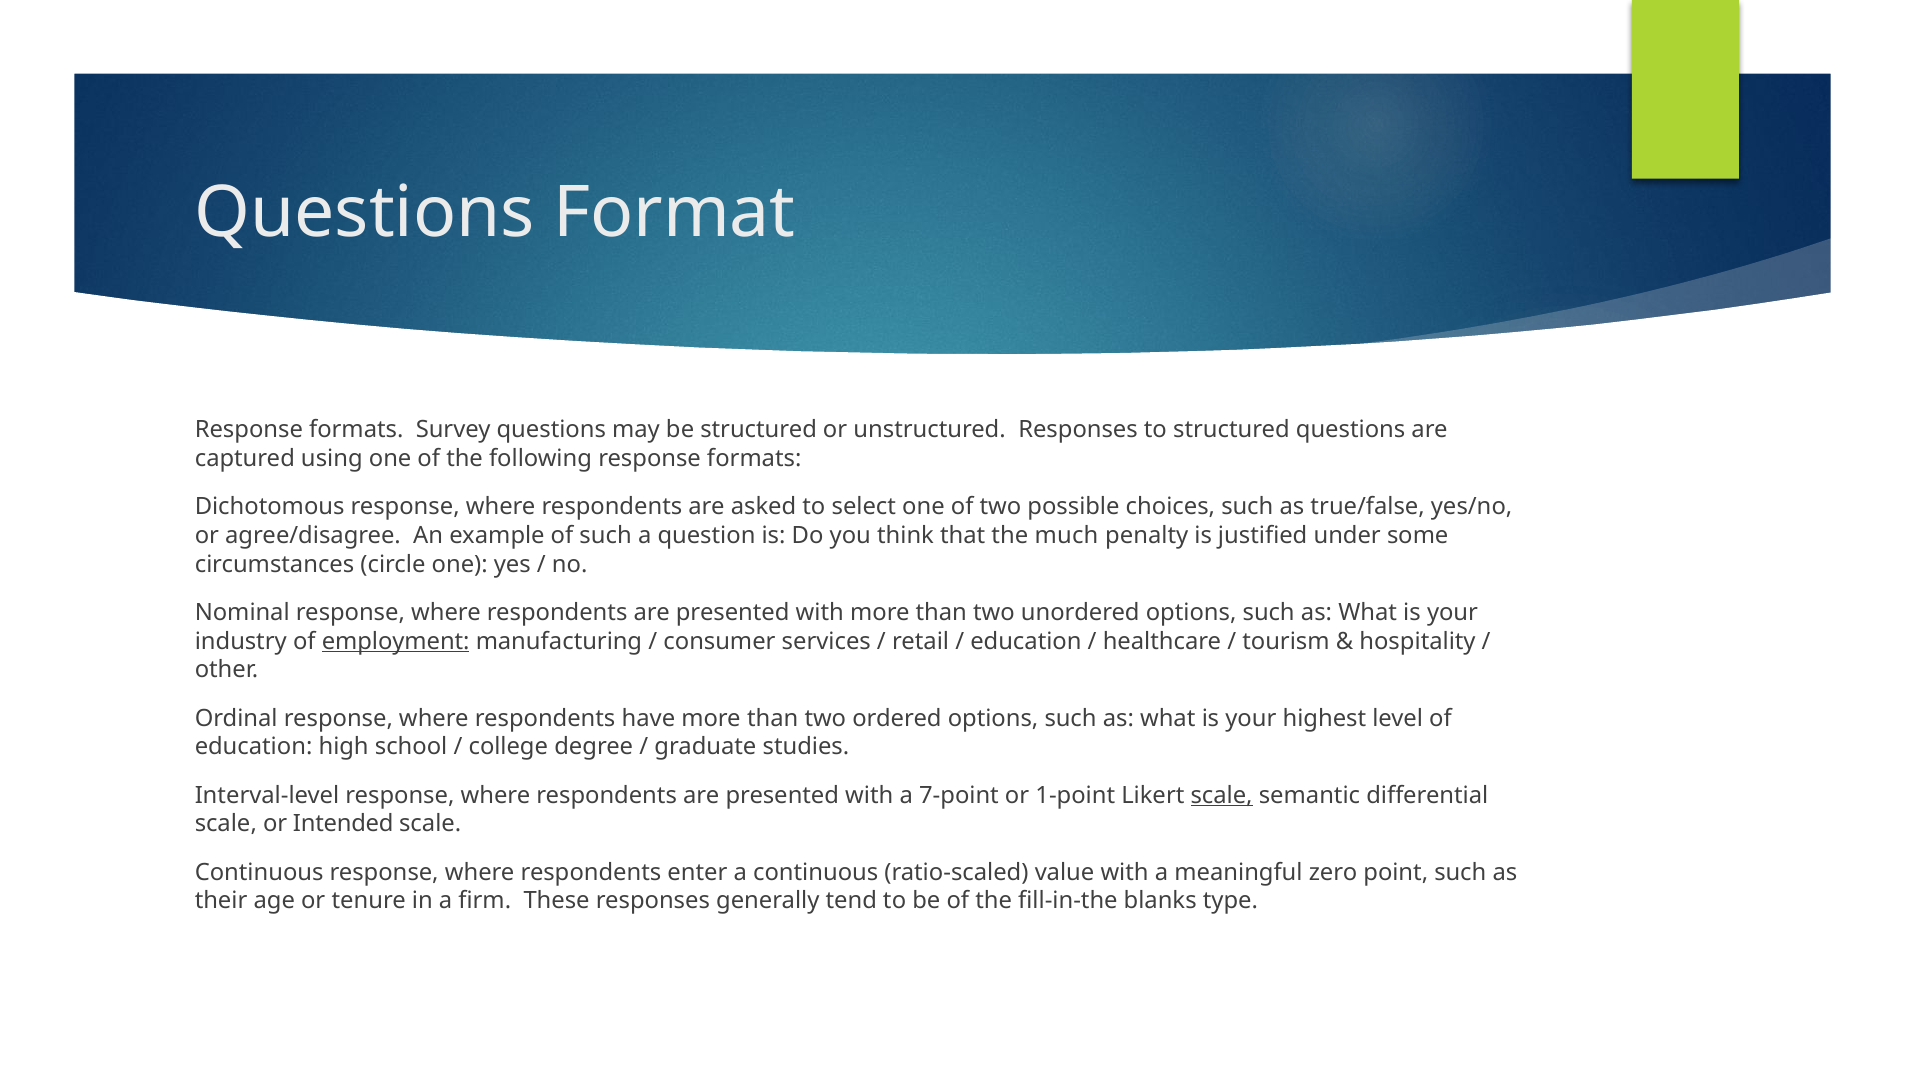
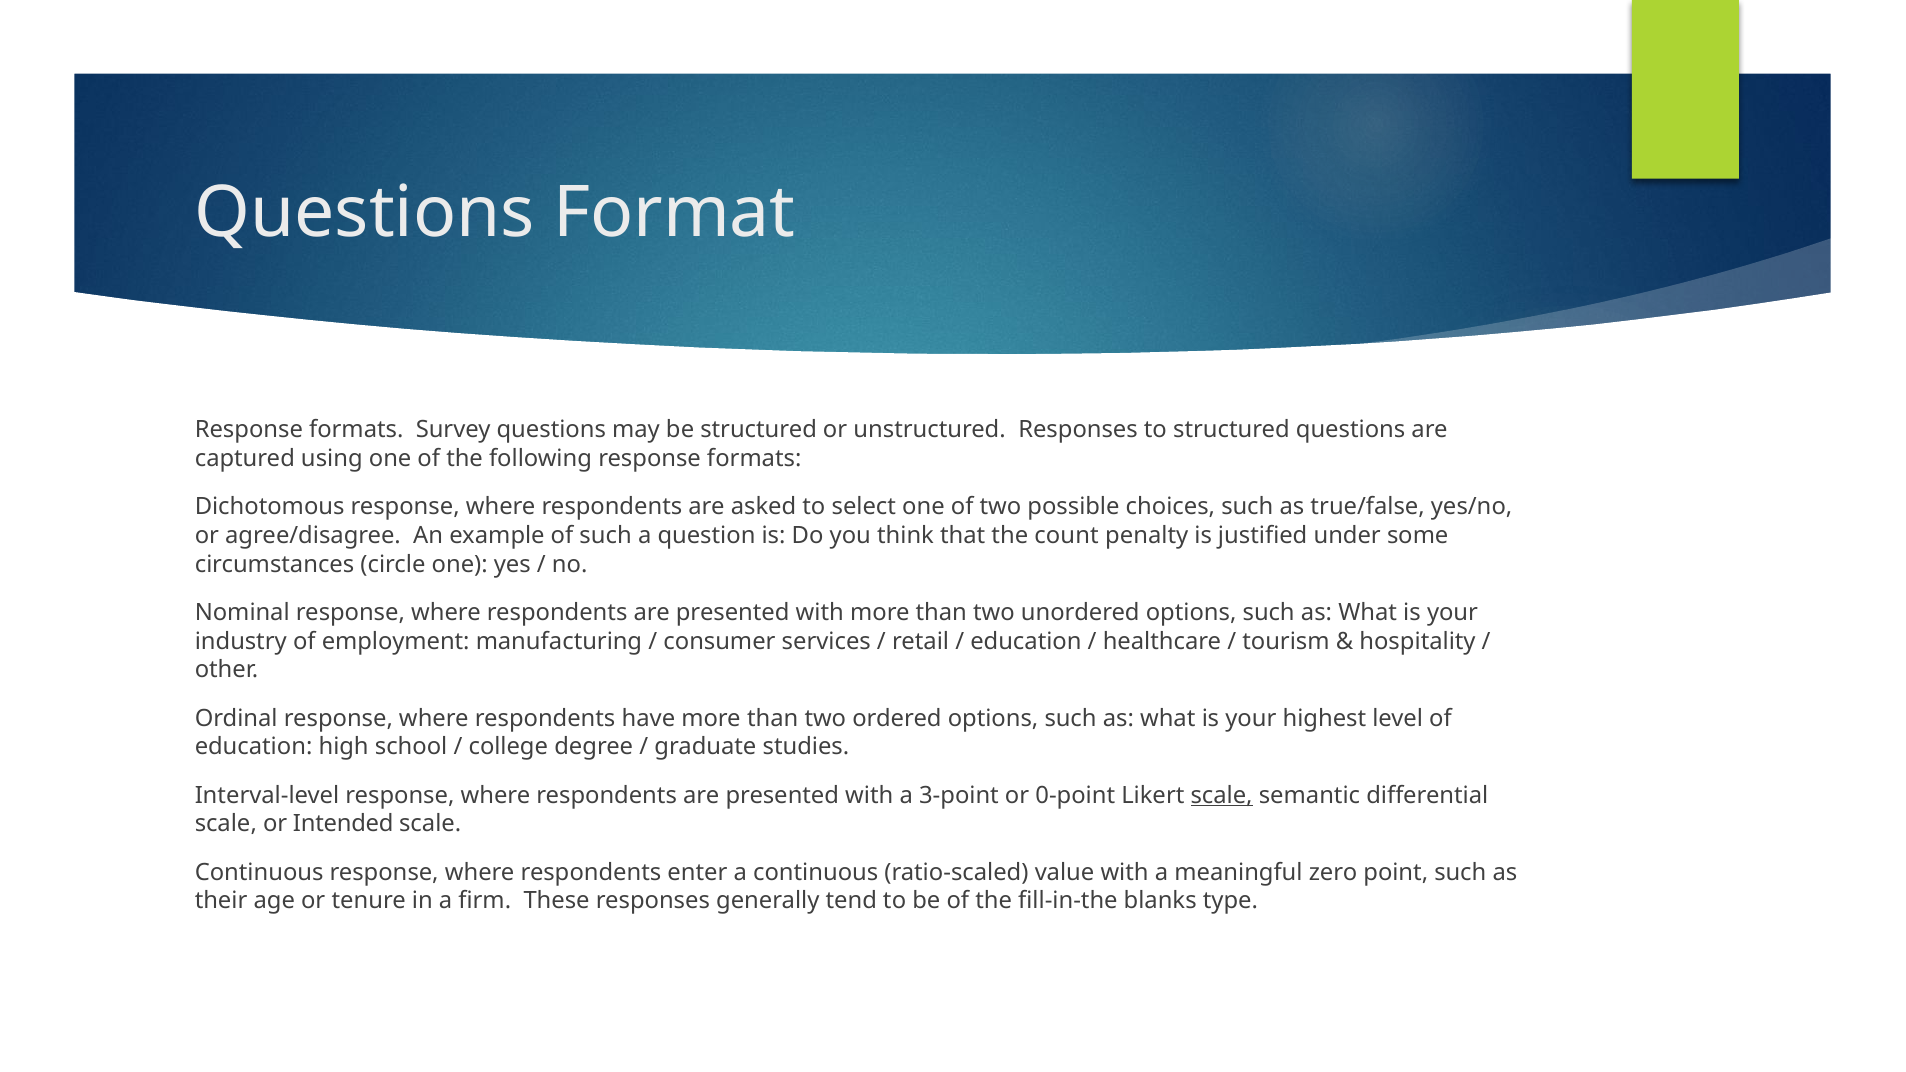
much: much -> count (1067, 536)
employment underline: present -> none (396, 641)
7-point: 7-point -> 3-point (959, 795)
1-point: 1-point -> 0-point (1075, 795)
